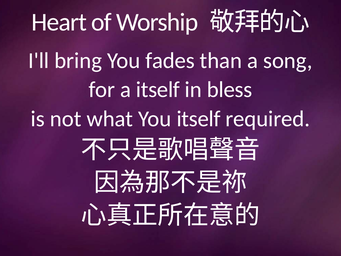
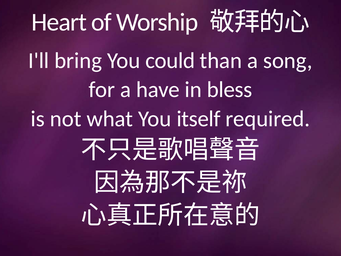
fades: fades -> could (170, 60)
a itself: itself -> have (158, 90)
